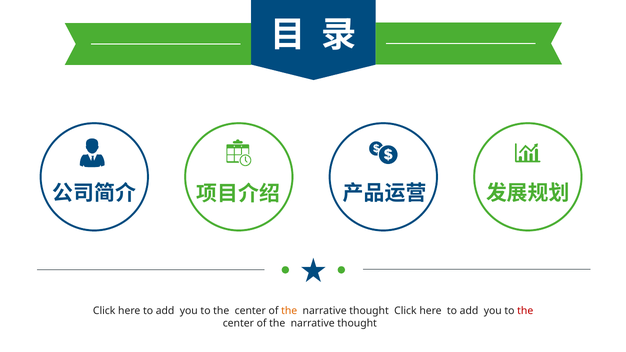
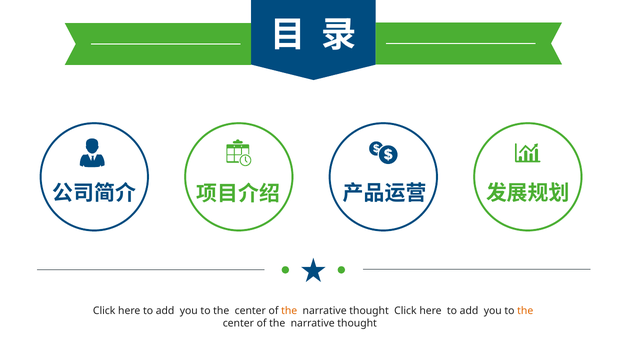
the colour: red -> orange (525, 311)
